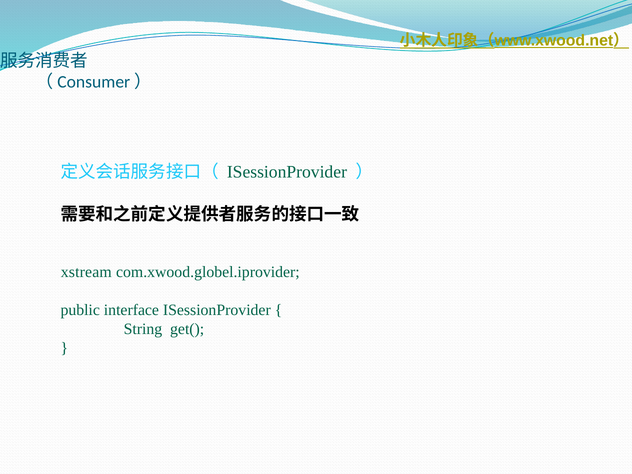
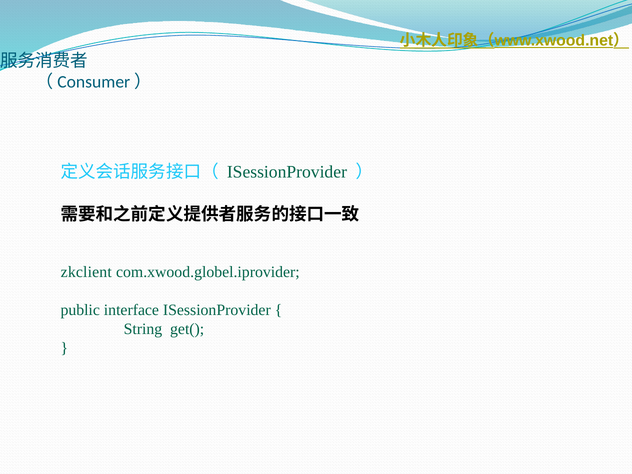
xstream: xstream -> zkclient (86, 272)
